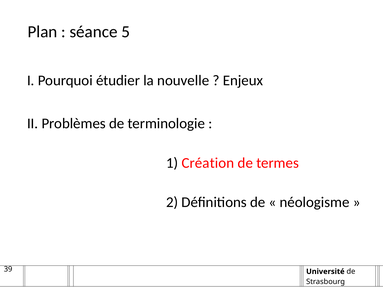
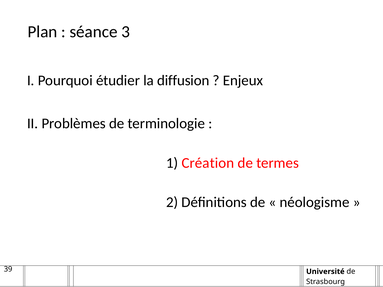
5: 5 -> 3 (126, 32)
nouvelle: nouvelle -> diffusion (183, 81)
